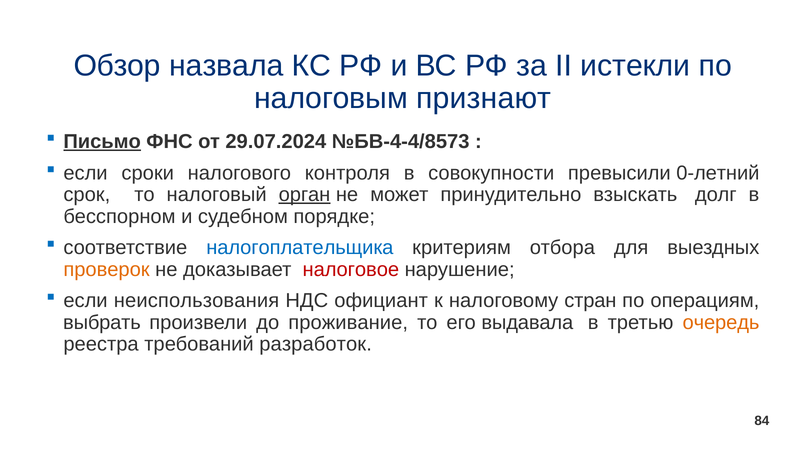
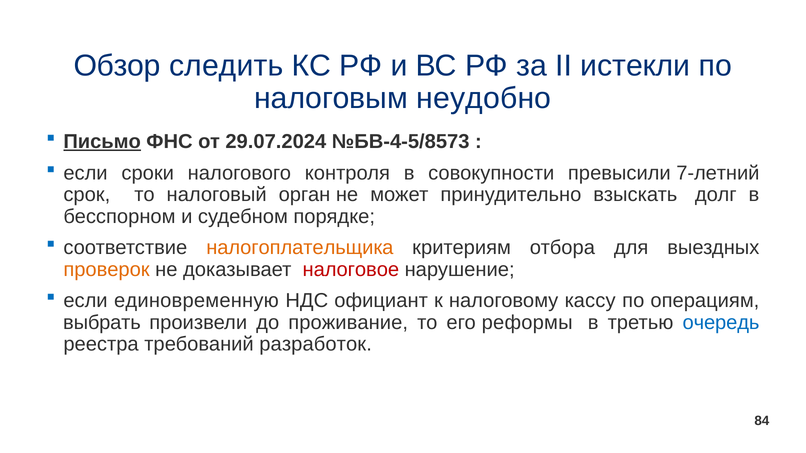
назвала: назвала -> следить (226, 66)
признают: признают -> неудобно (484, 98)
№БВ-4-4/8573: №БВ-4-4/8573 -> №БВ-4-5/8573 (401, 142)
0-летний: 0-летний -> 7-летний (718, 173)
орган underline: present -> none (305, 195)
налогоплательщика colour: blue -> orange (300, 248)
неиспользования: неиспользования -> единовременную (196, 301)
стран: стран -> кассу (590, 301)
выдавала: выдавала -> реформы (527, 323)
очередь colour: orange -> blue (721, 323)
